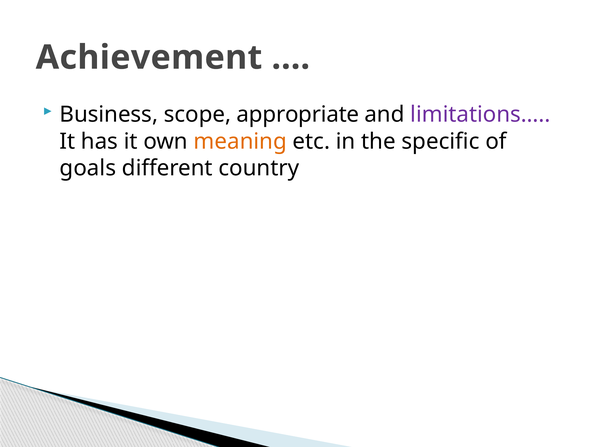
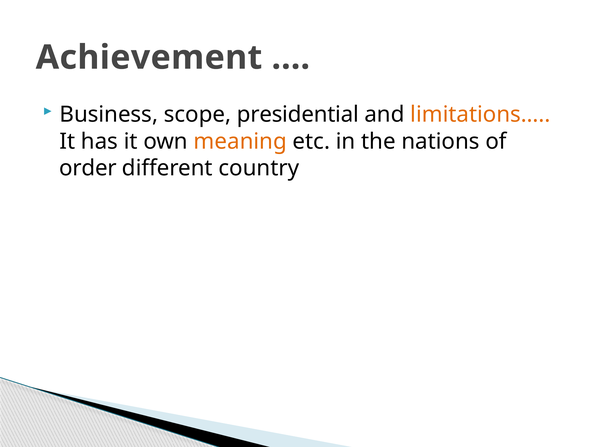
appropriate: appropriate -> presidential (298, 114)
limitations… colour: purple -> orange (480, 114)
specific: specific -> nations (441, 141)
goals: goals -> order (88, 168)
